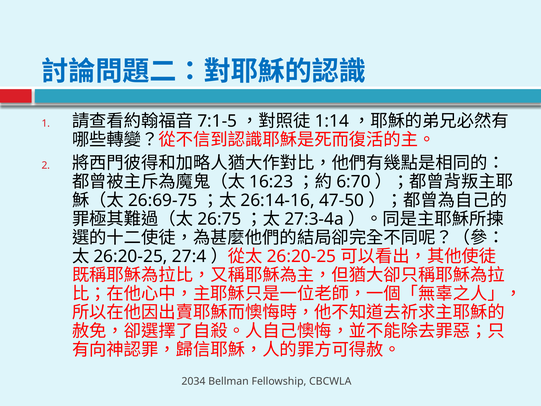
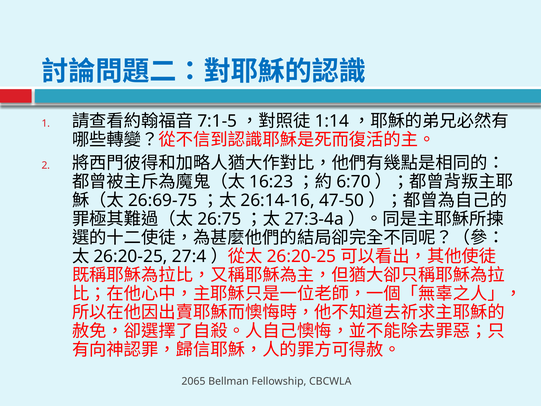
2034: 2034 -> 2065 (193, 381)
